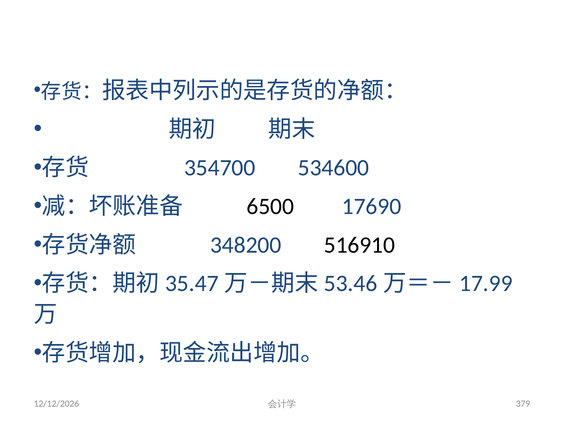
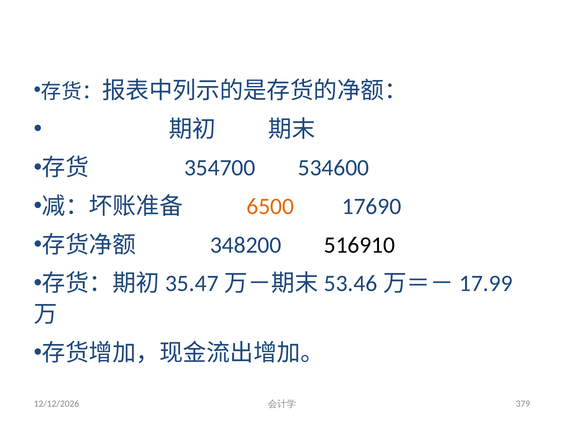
6500 colour: black -> orange (270, 206)
